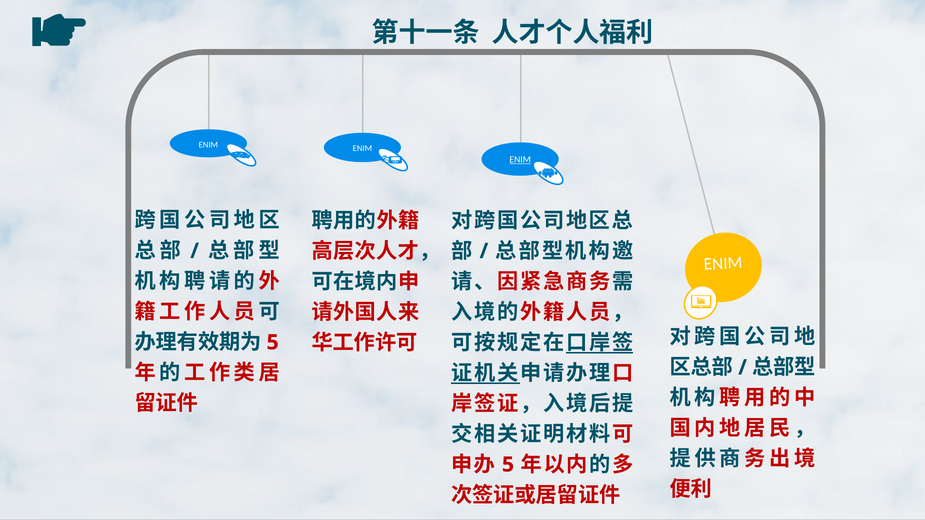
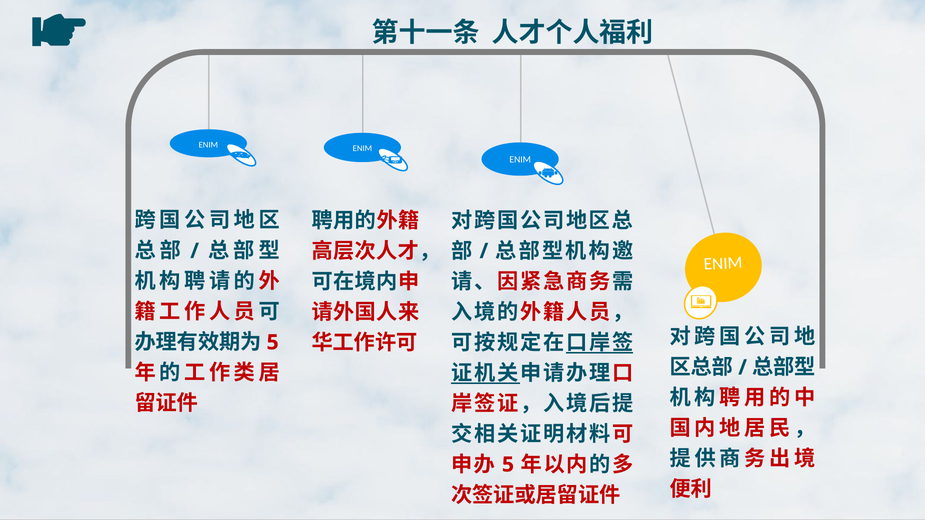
ENIM underline: present -> none (520, 160)
